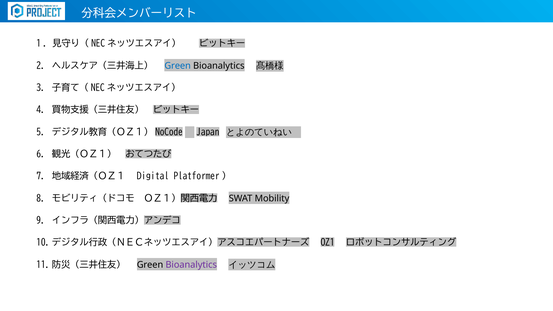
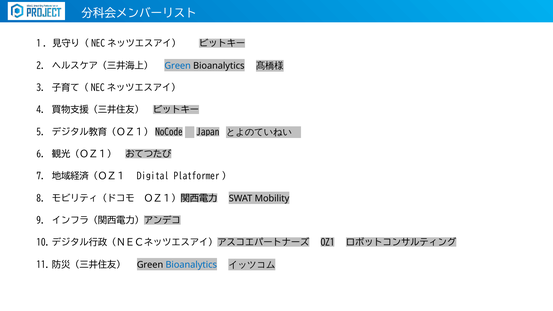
Bioanalytics colour: purple -> blue (191, 265)
